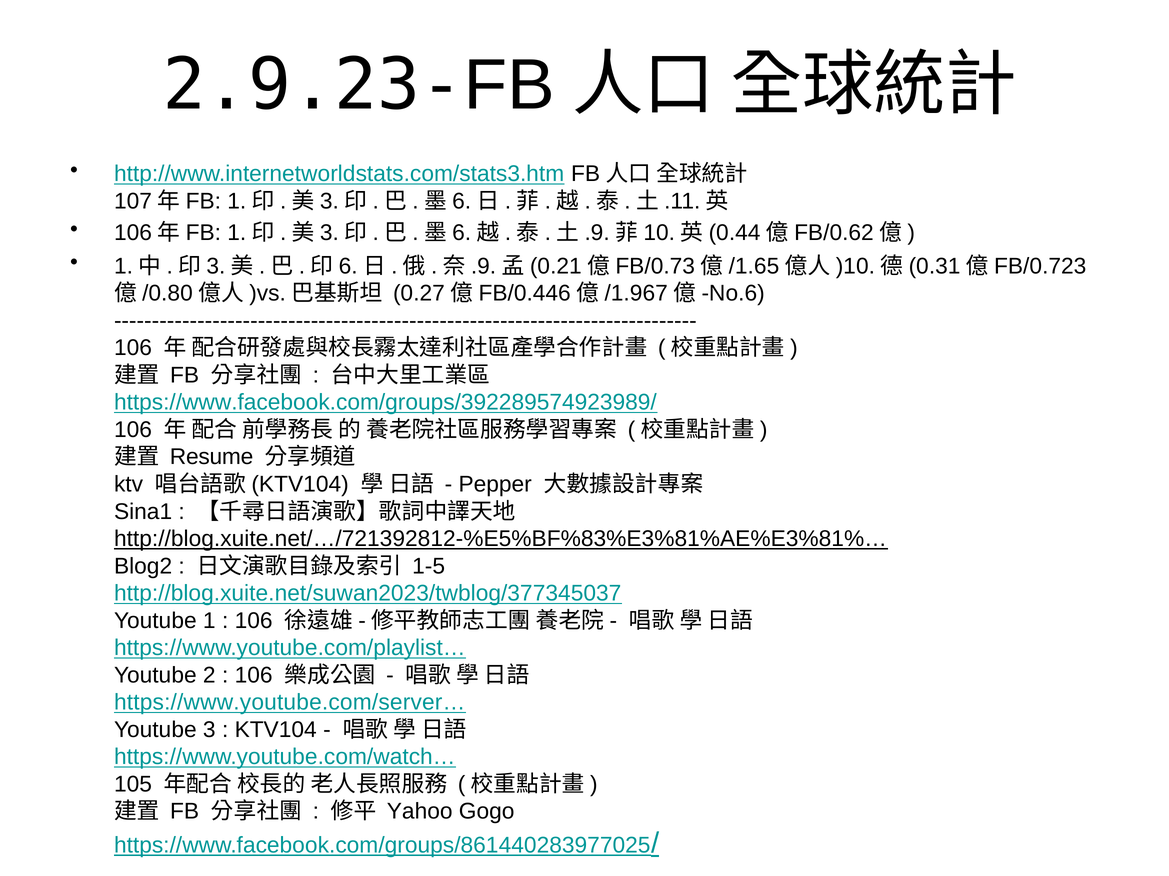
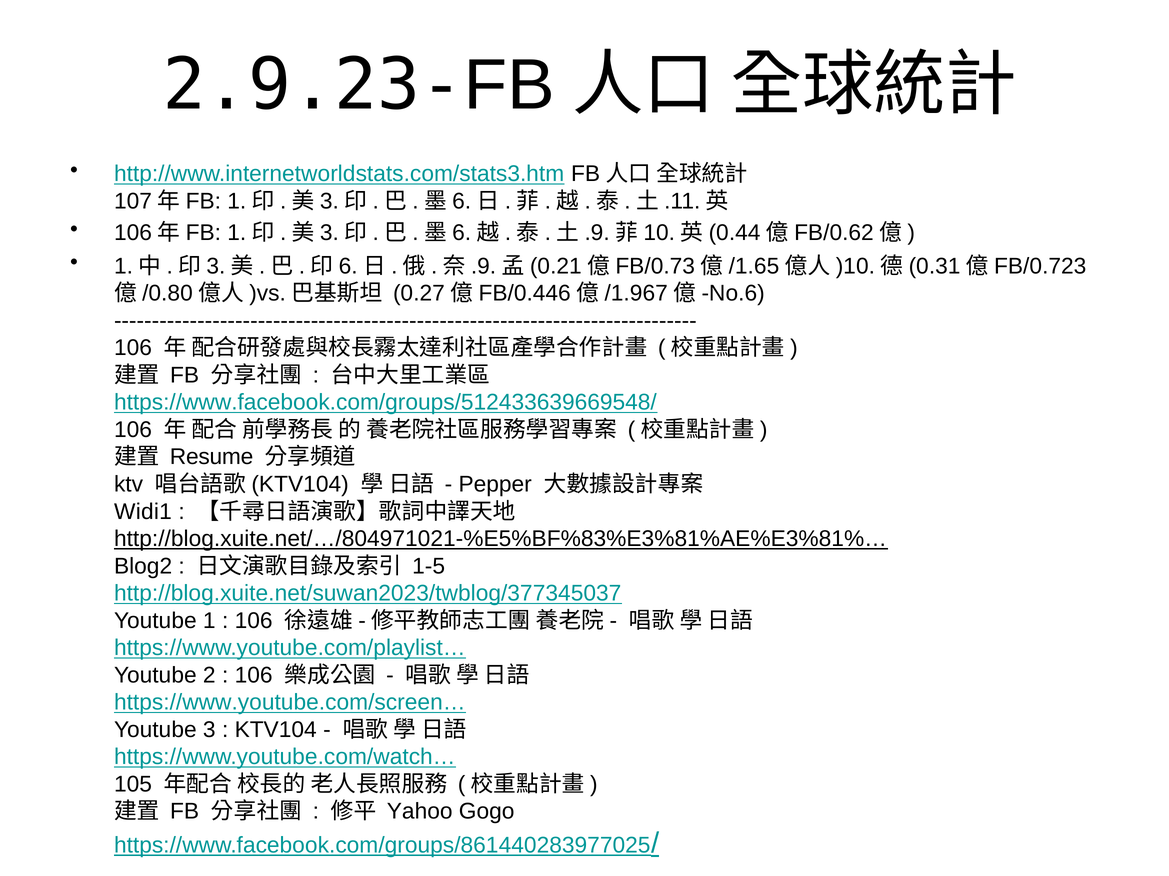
https://www.facebook.com/groups/392289574923989/: https://www.facebook.com/groups/392289574923989/ -> https://www.facebook.com/groups/512433639669548/ (385, 403)
Sina1: Sina1 -> Widi1 (143, 512)
http://blog.xuite.net/…/721392812-%E5%BF%83%E3%81%AE%E3%81%…: http://blog.xuite.net/…/721392812-%E5%BF%83%E3%81%AE%E3%81%… -> http://blog.xuite.net/…/804971021-%E5%BF%83%E3%81%AE%E3%81%… (500, 539)
https://www.youtube.com/server…: https://www.youtube.com/server… -> https://www.youtube.com/screen… (290, 703)
